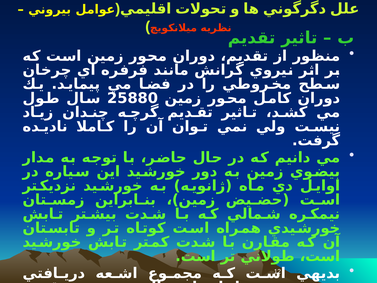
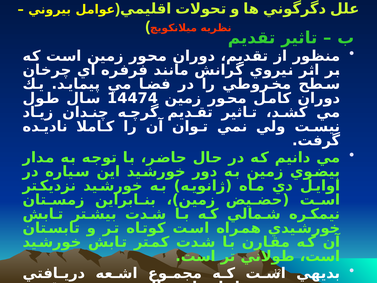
25880: 25880 -> 14474 (133, 98)
